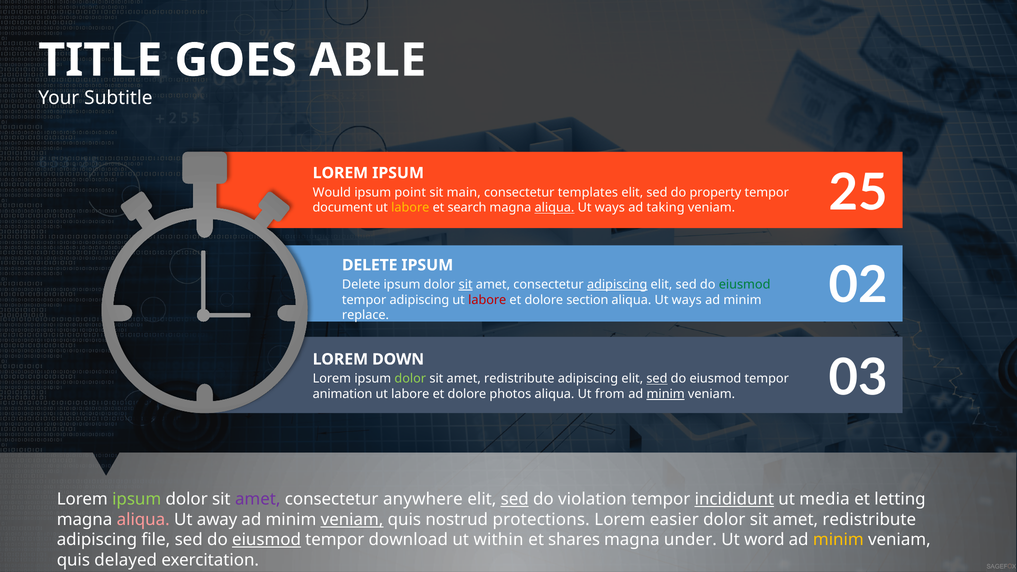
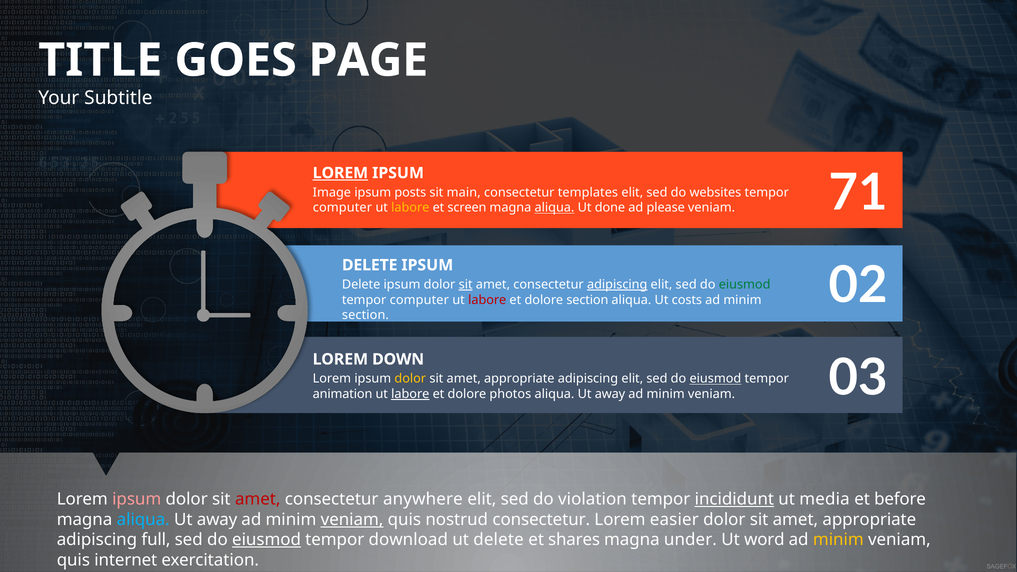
ABLE: ABLE -> PAGE (368, 60)
LOREM underline: none -> present (340, 173)
Would: Would -> Image (332, 192)
point: point -> posts (410, 192)
property: property -> websites (715, 192)
document: document -> computer (342, 208)
search: search -> screen (467, 208)
ways: ways -> done (610, 208)
taking: taking -> please (666, 208)
25: 25 -> 71 (858, 193)
adipiscing: adipiscing -> computer (419, 300)
ways: ways -> costs (687, 300)
replace: replace -> section (365, 315)
dolor colour: light green -> yellow (410, 379)
redistribute: redistribute -> appropriate (519, 379)
sed underline: present -> none (657, 379)
eiusmod underline: none -> present (715, 379)
labore underline: none -> present (410, 394)
from: from -> away (610, 394)
minim underline: present -> none (666, 394)
ipsum colour: light green -> pink (137, 499)
amet colour: purple -> red (258, 499)
sed underline: present -> none (515, 499)
letting: letting -> before (900, 499)
aliqua colour: pink -> light blue (143, 520)
nostrud protections: protections -> consectetur (541, 520)
redistribute: redistribute -> appropriate (869, 520)
file: file -> full (156, 540)
ut within: within -> delete (499, 540)
delayed: delayed -> internet (126, 560)
